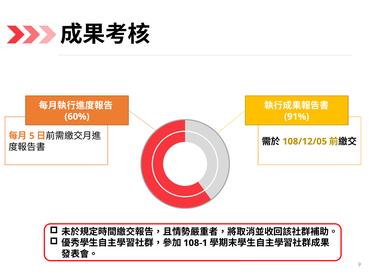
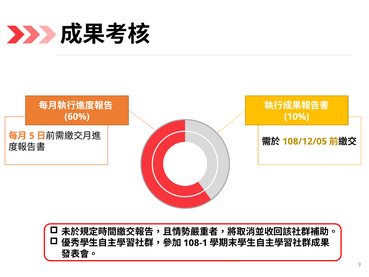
91%: 91% -> 10% (297, 116)
